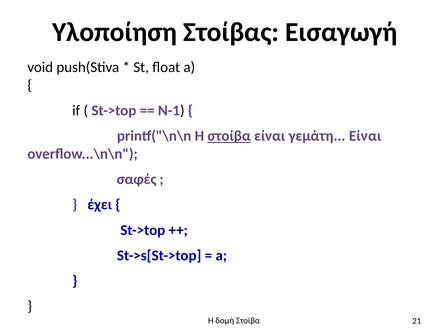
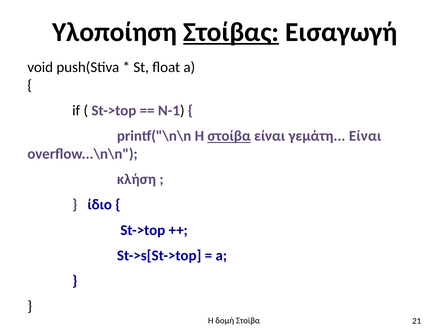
Στοίβας underline: none -> present (231, 32)
σαφές: σαφές -> κλήση (136, 179)
έχει: έχει -> ίδιο (100, 205)
